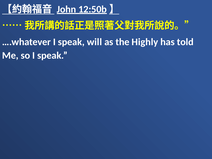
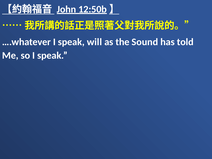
Highly: Highly -> Sound (145, 42)
